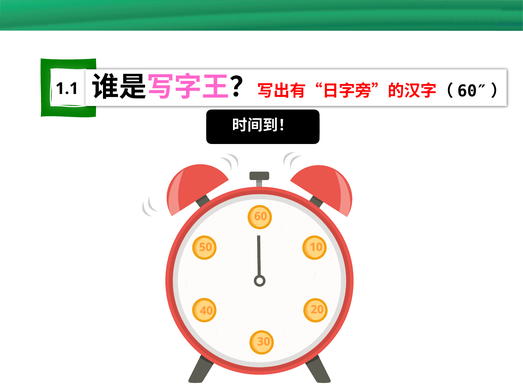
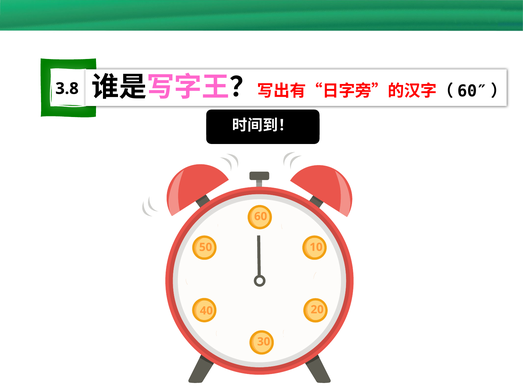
1.1: 1.1 -> 3.8 (67, 89)
